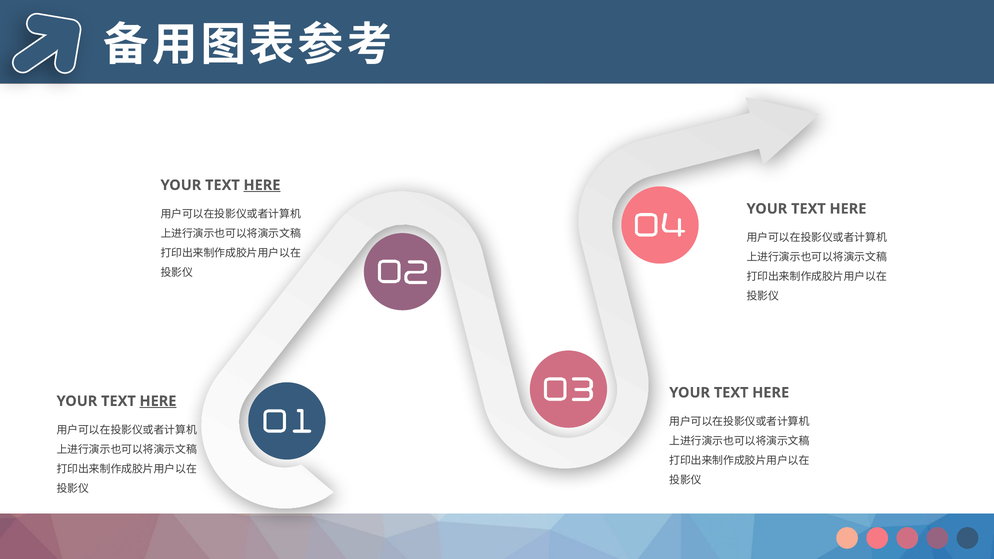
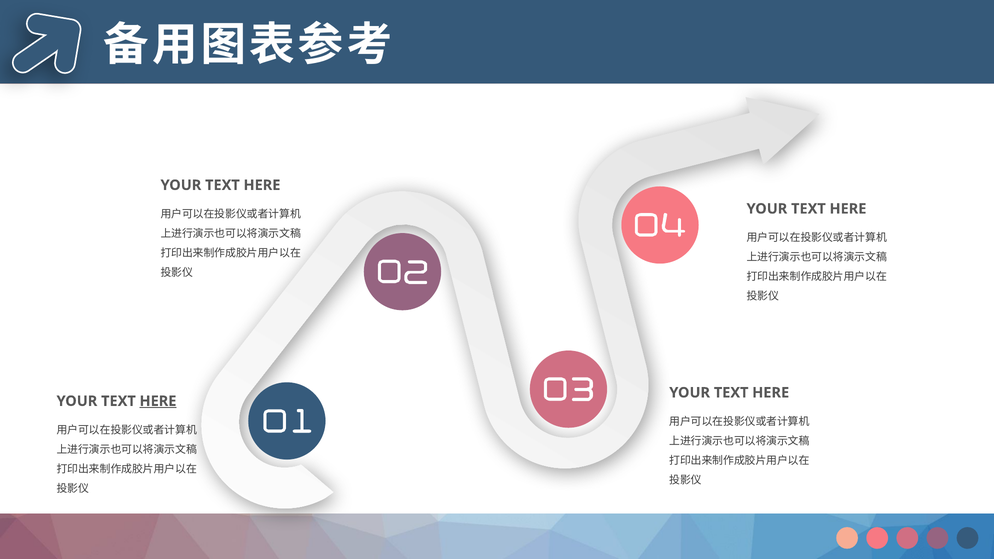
HERE underline: present -> none (262, 185)
